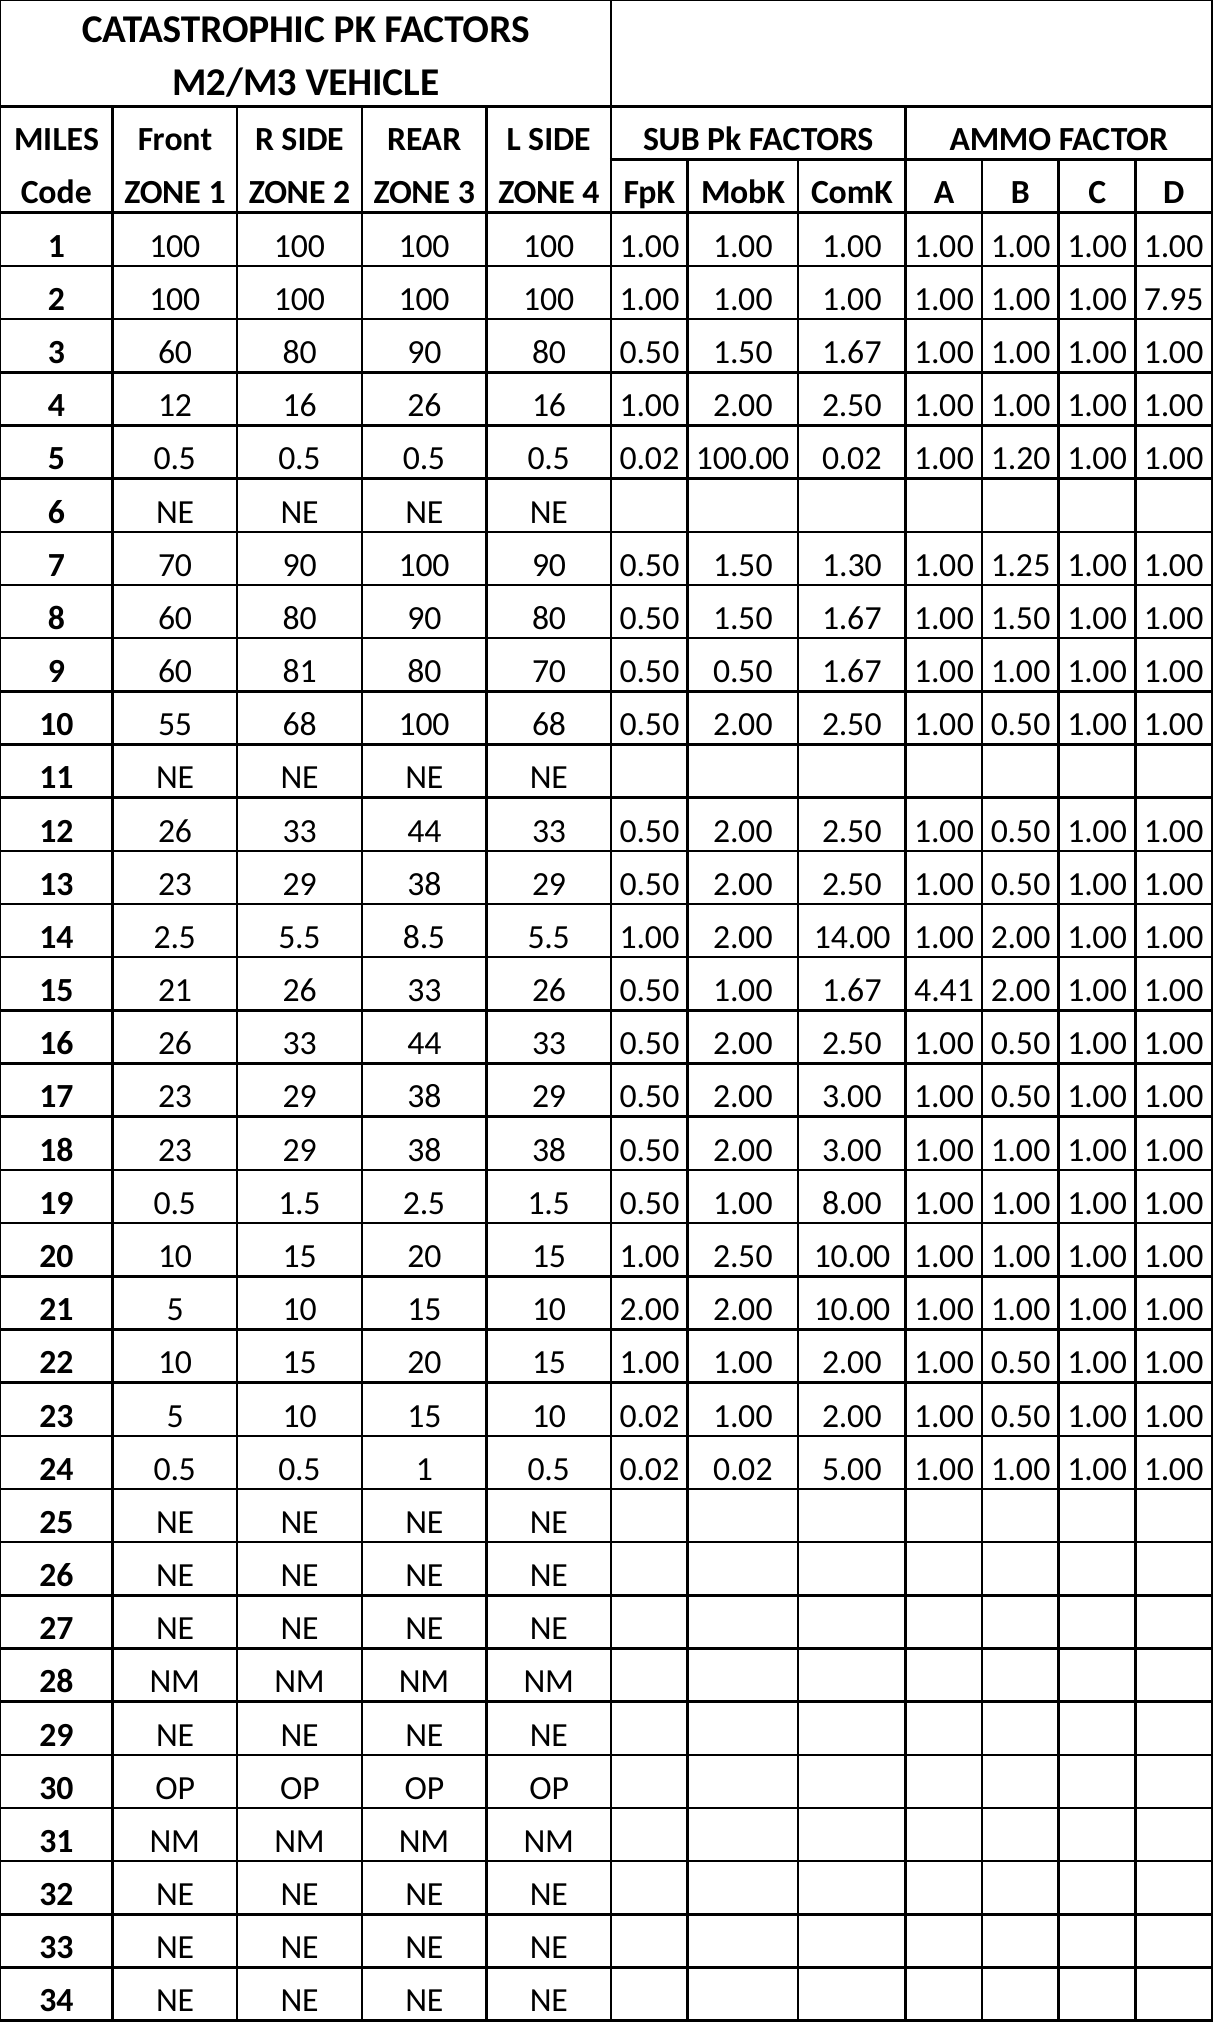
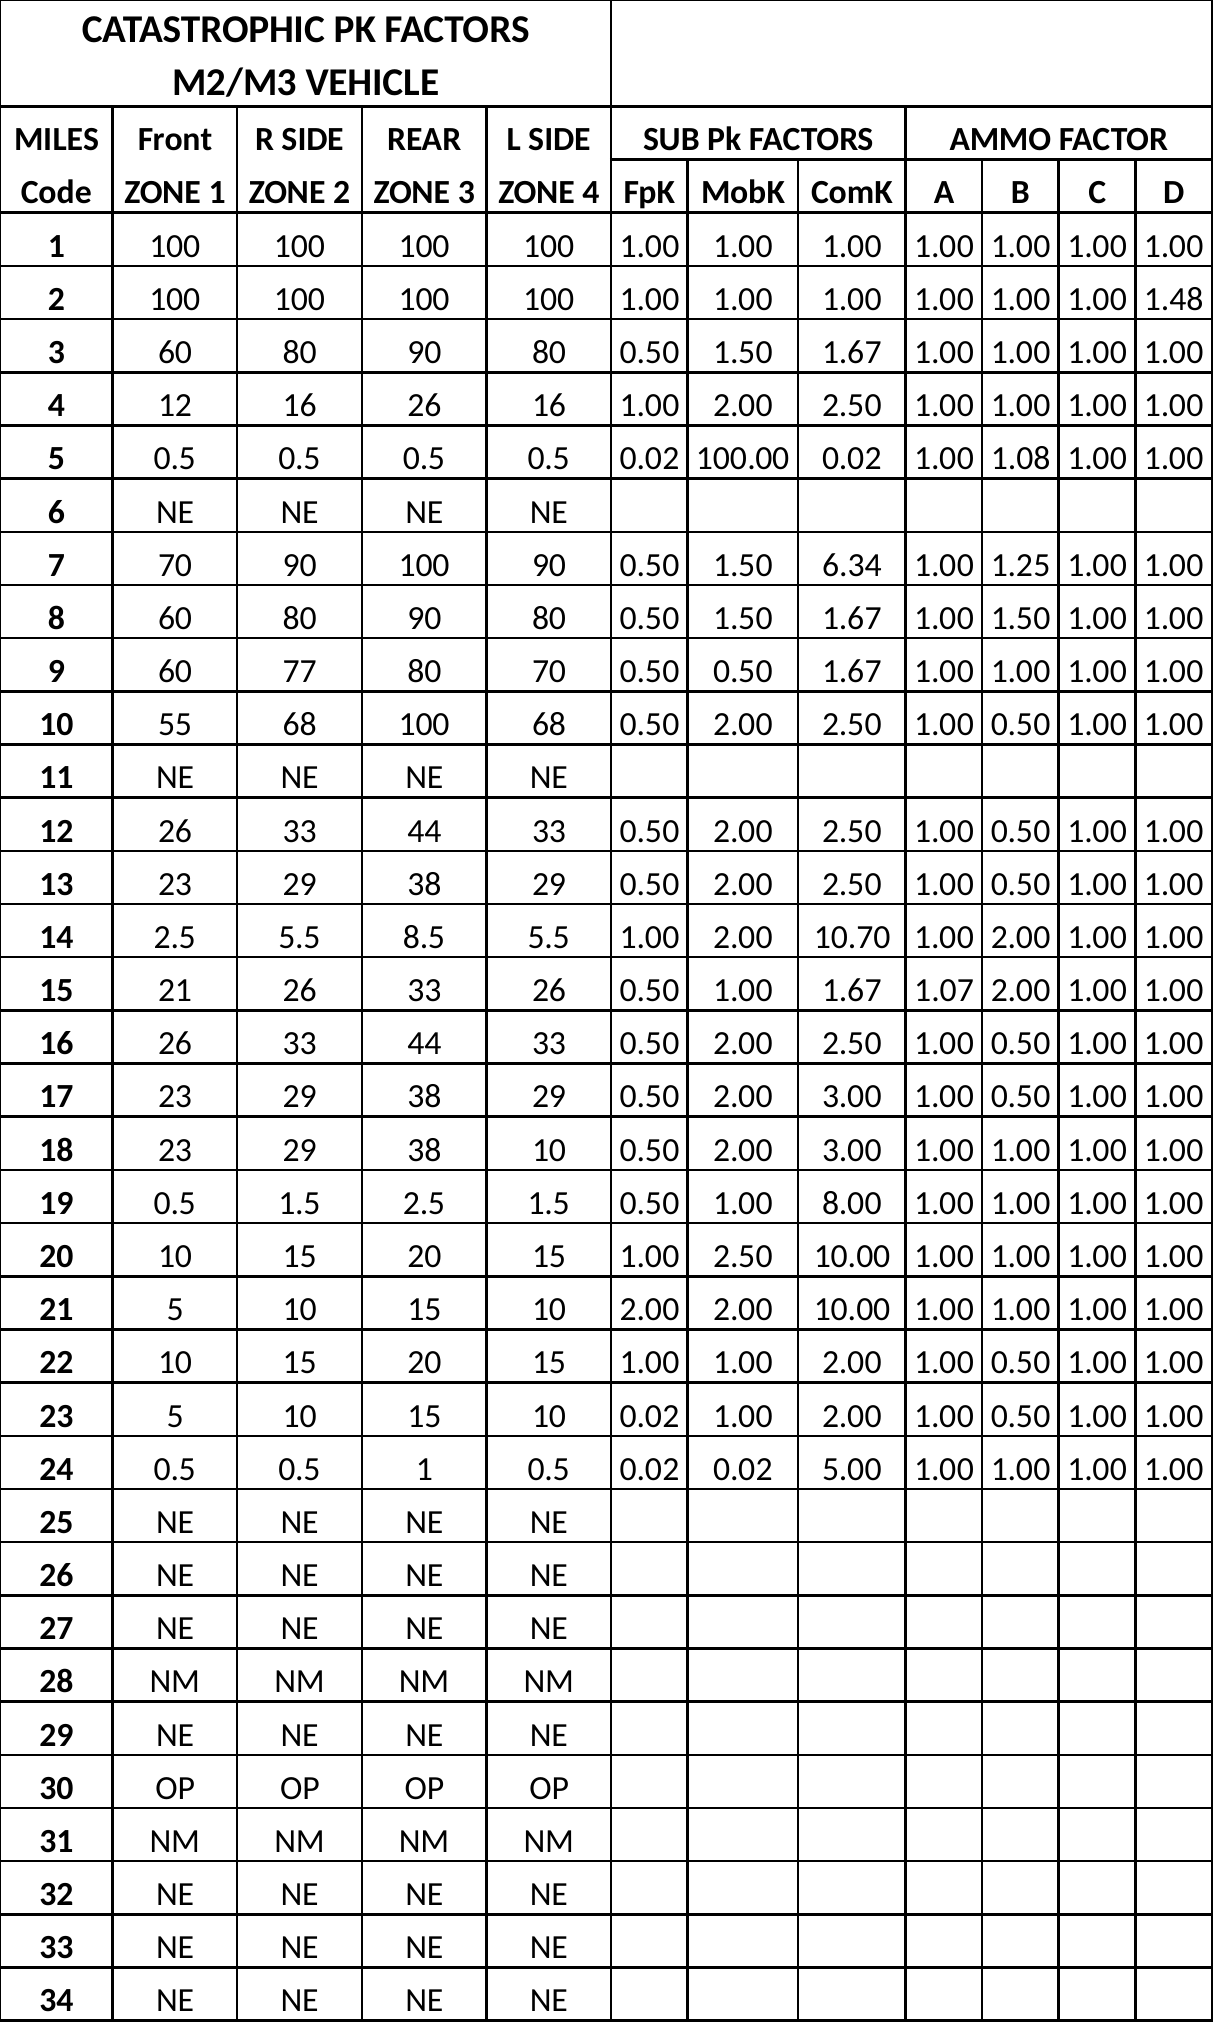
7.95: 7.95 -> 1.48 (1174, 299)
1.20: 1.20 -> 1.08 (1021, 459)
1.30: 1.30 -> 6.34 (852, 565)
81: 81 -> 77 (300, 671)
14.00: 14.00 -> 10.70 (852, 937)
4.41: 4.41 -> 1.07 (944, 990)
38 38: 38 -> 10 (549, 1150)
